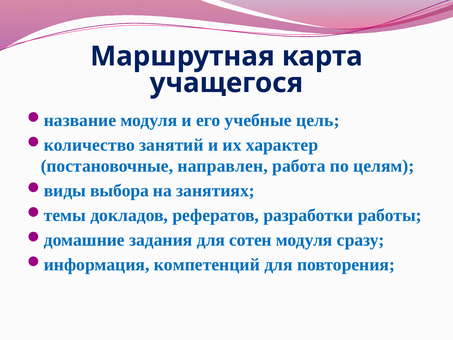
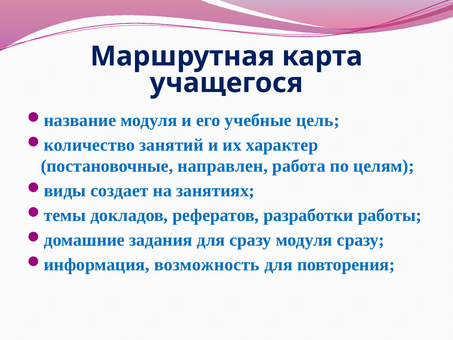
выбора: выбора -> создает (120, 191)
для сотен: сотен -> сразу (251, 240)
компетенций: компетенций -> возможность (207, 264)
